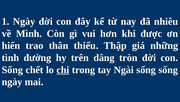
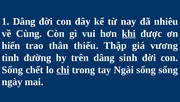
1 Ngày: Ngày -> Dâng (24, 21)
Mình: Mình -> Cùng (29, 33)
khi underline: none -> present (129, 33)
những: những -> vương (164, 45)
tròn: tròn -> sinh (128, 57)
